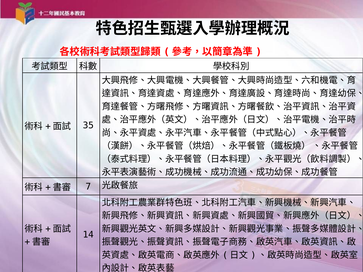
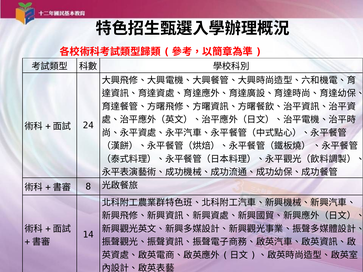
35: 35 -> 24 (88, 126)
7: 7 -> 8 (88, 187)
